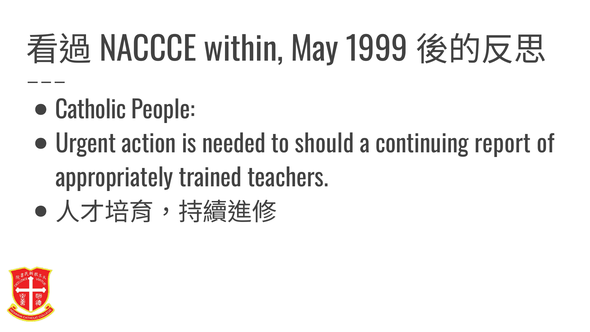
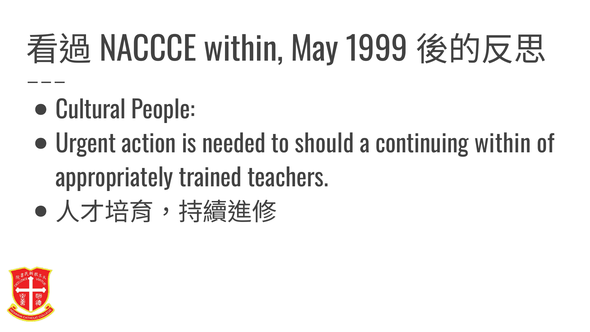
Catholic: Catholic -> Cultural (91, 110)
continuing report: report -> within (503, 144)
